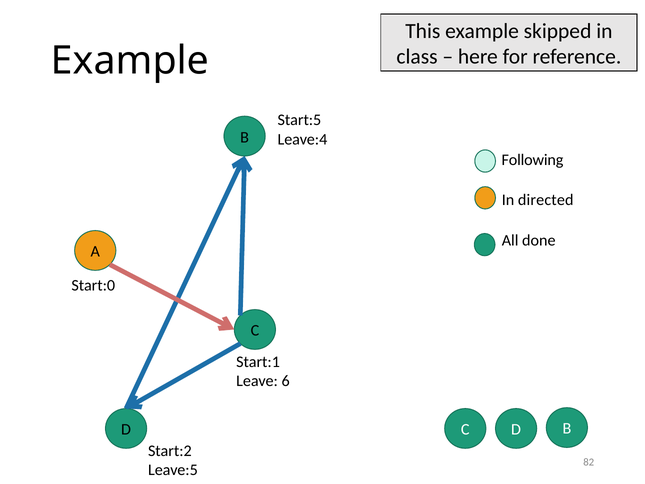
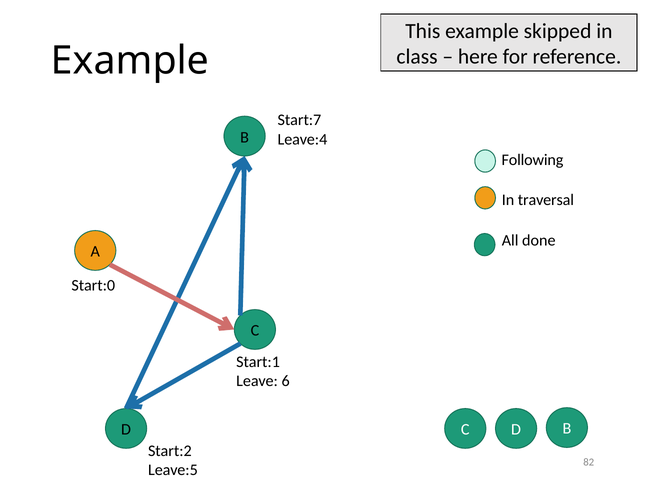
Start:5: Start:5 -> Start:7 (299, 120)
directed: directed -> traversal (546, 200)
